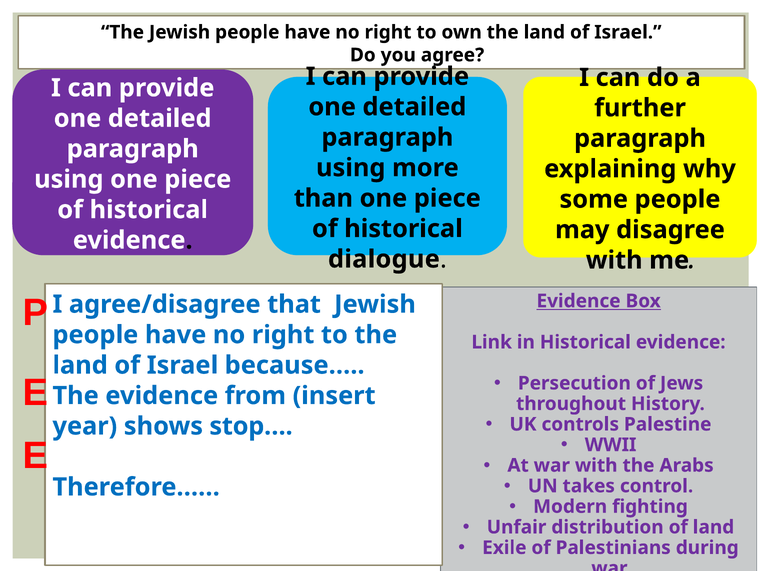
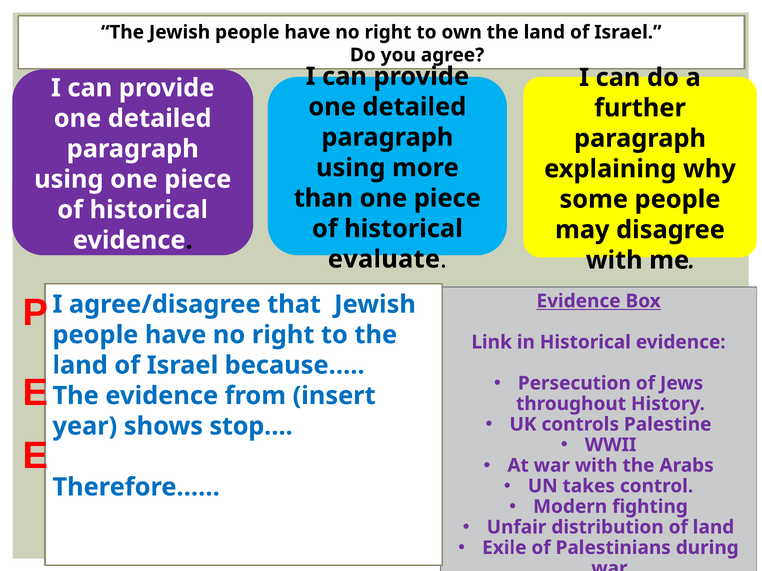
dialogue: dialogue -> evaluate (384, 259)
